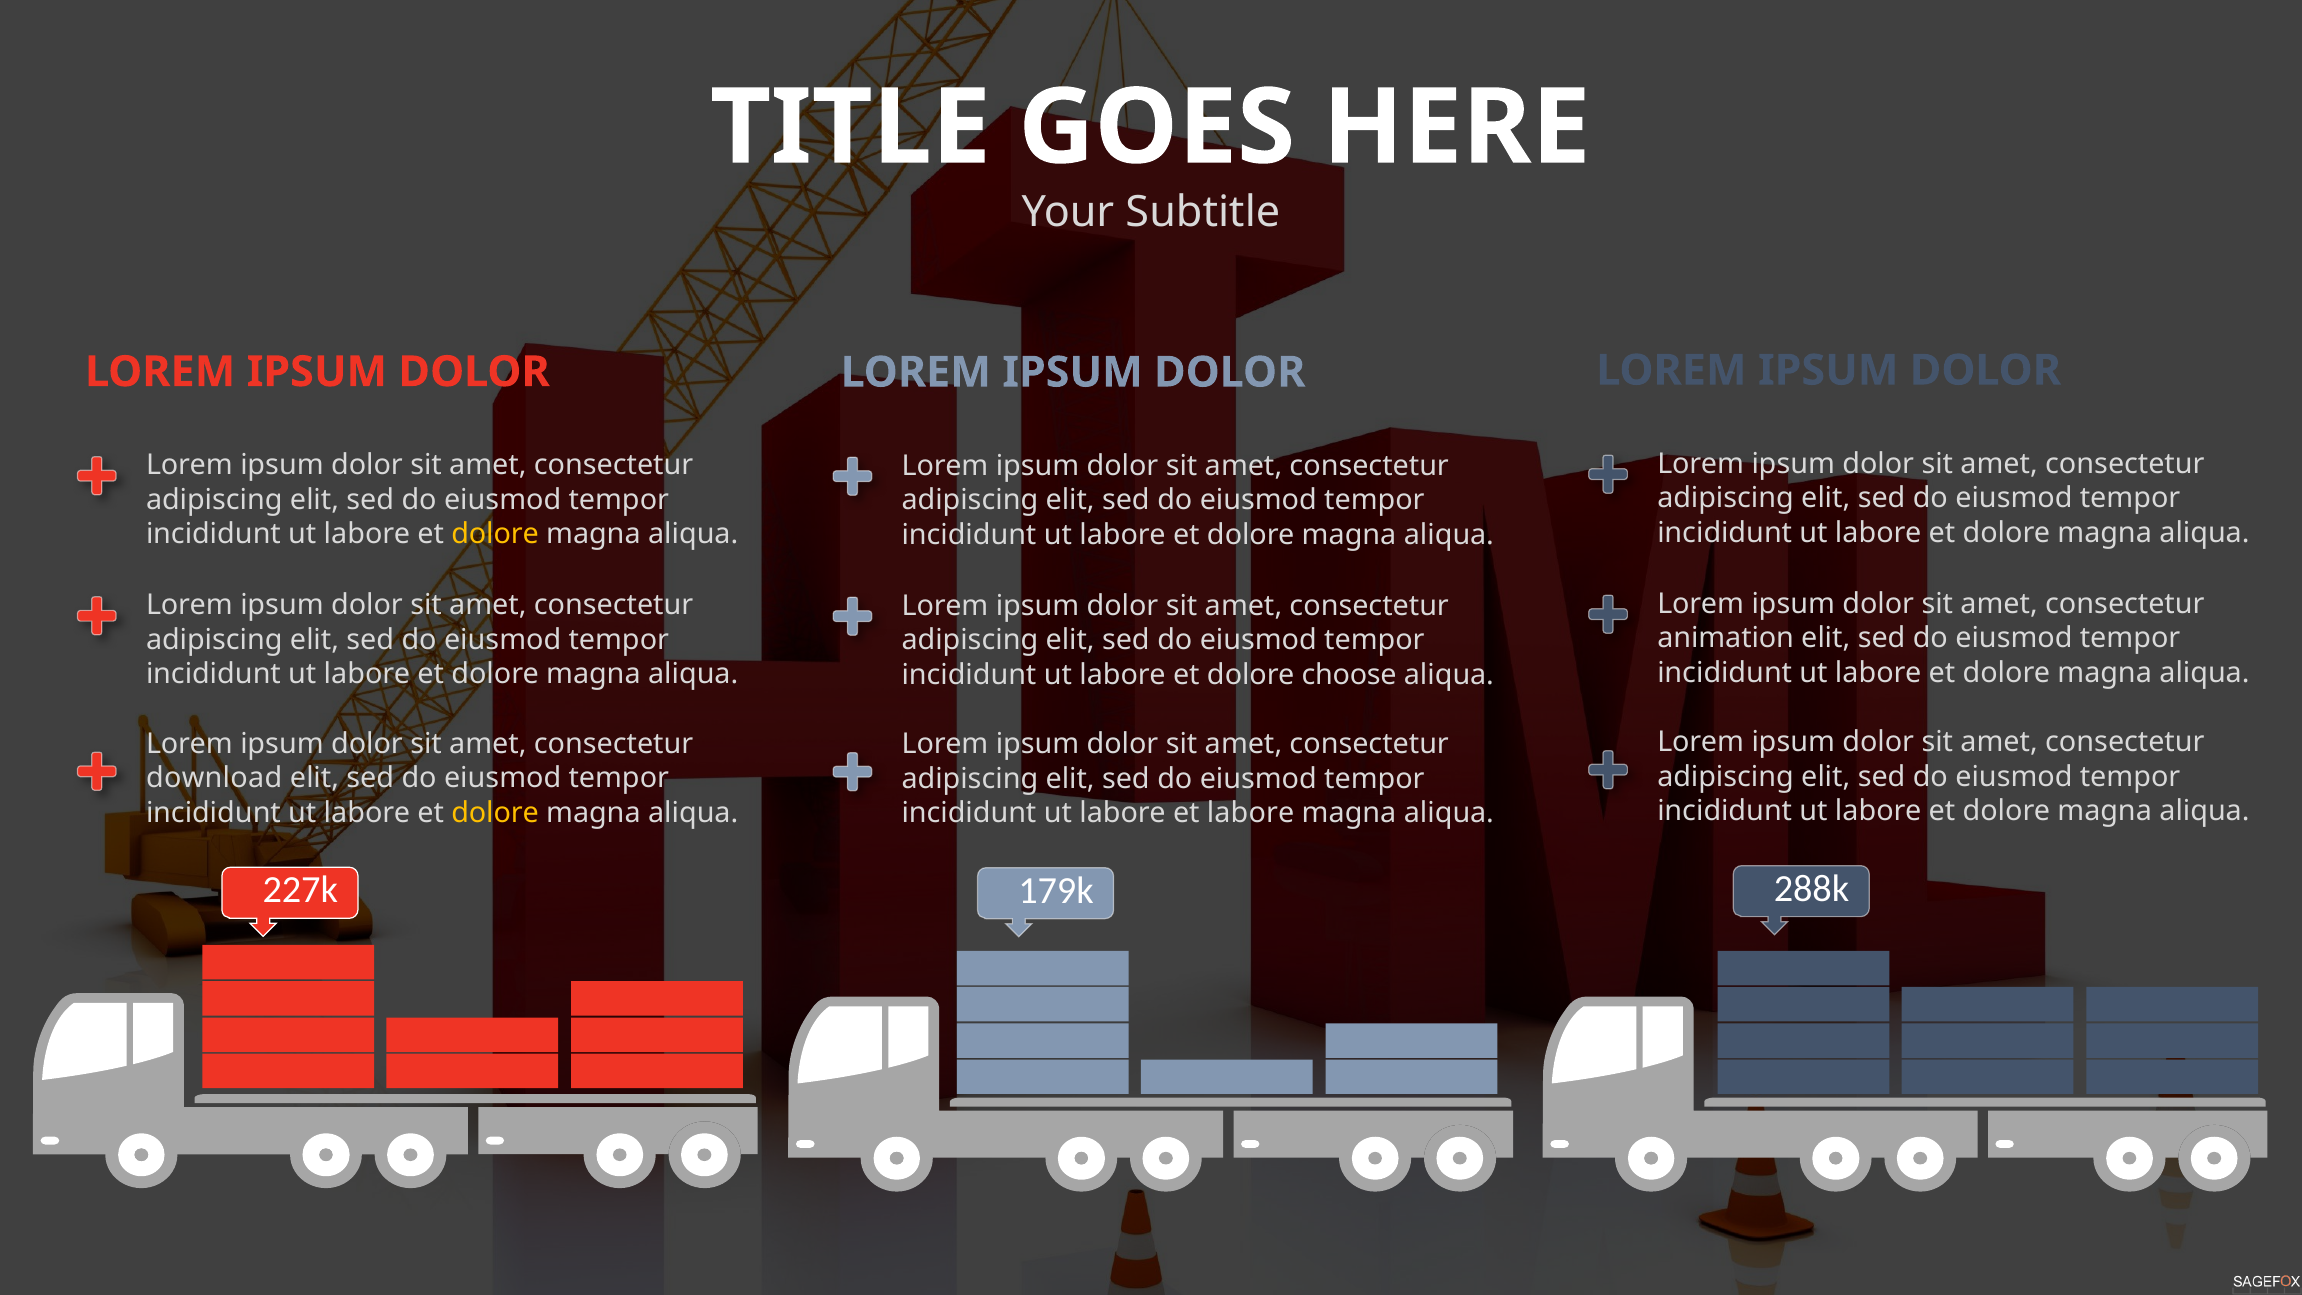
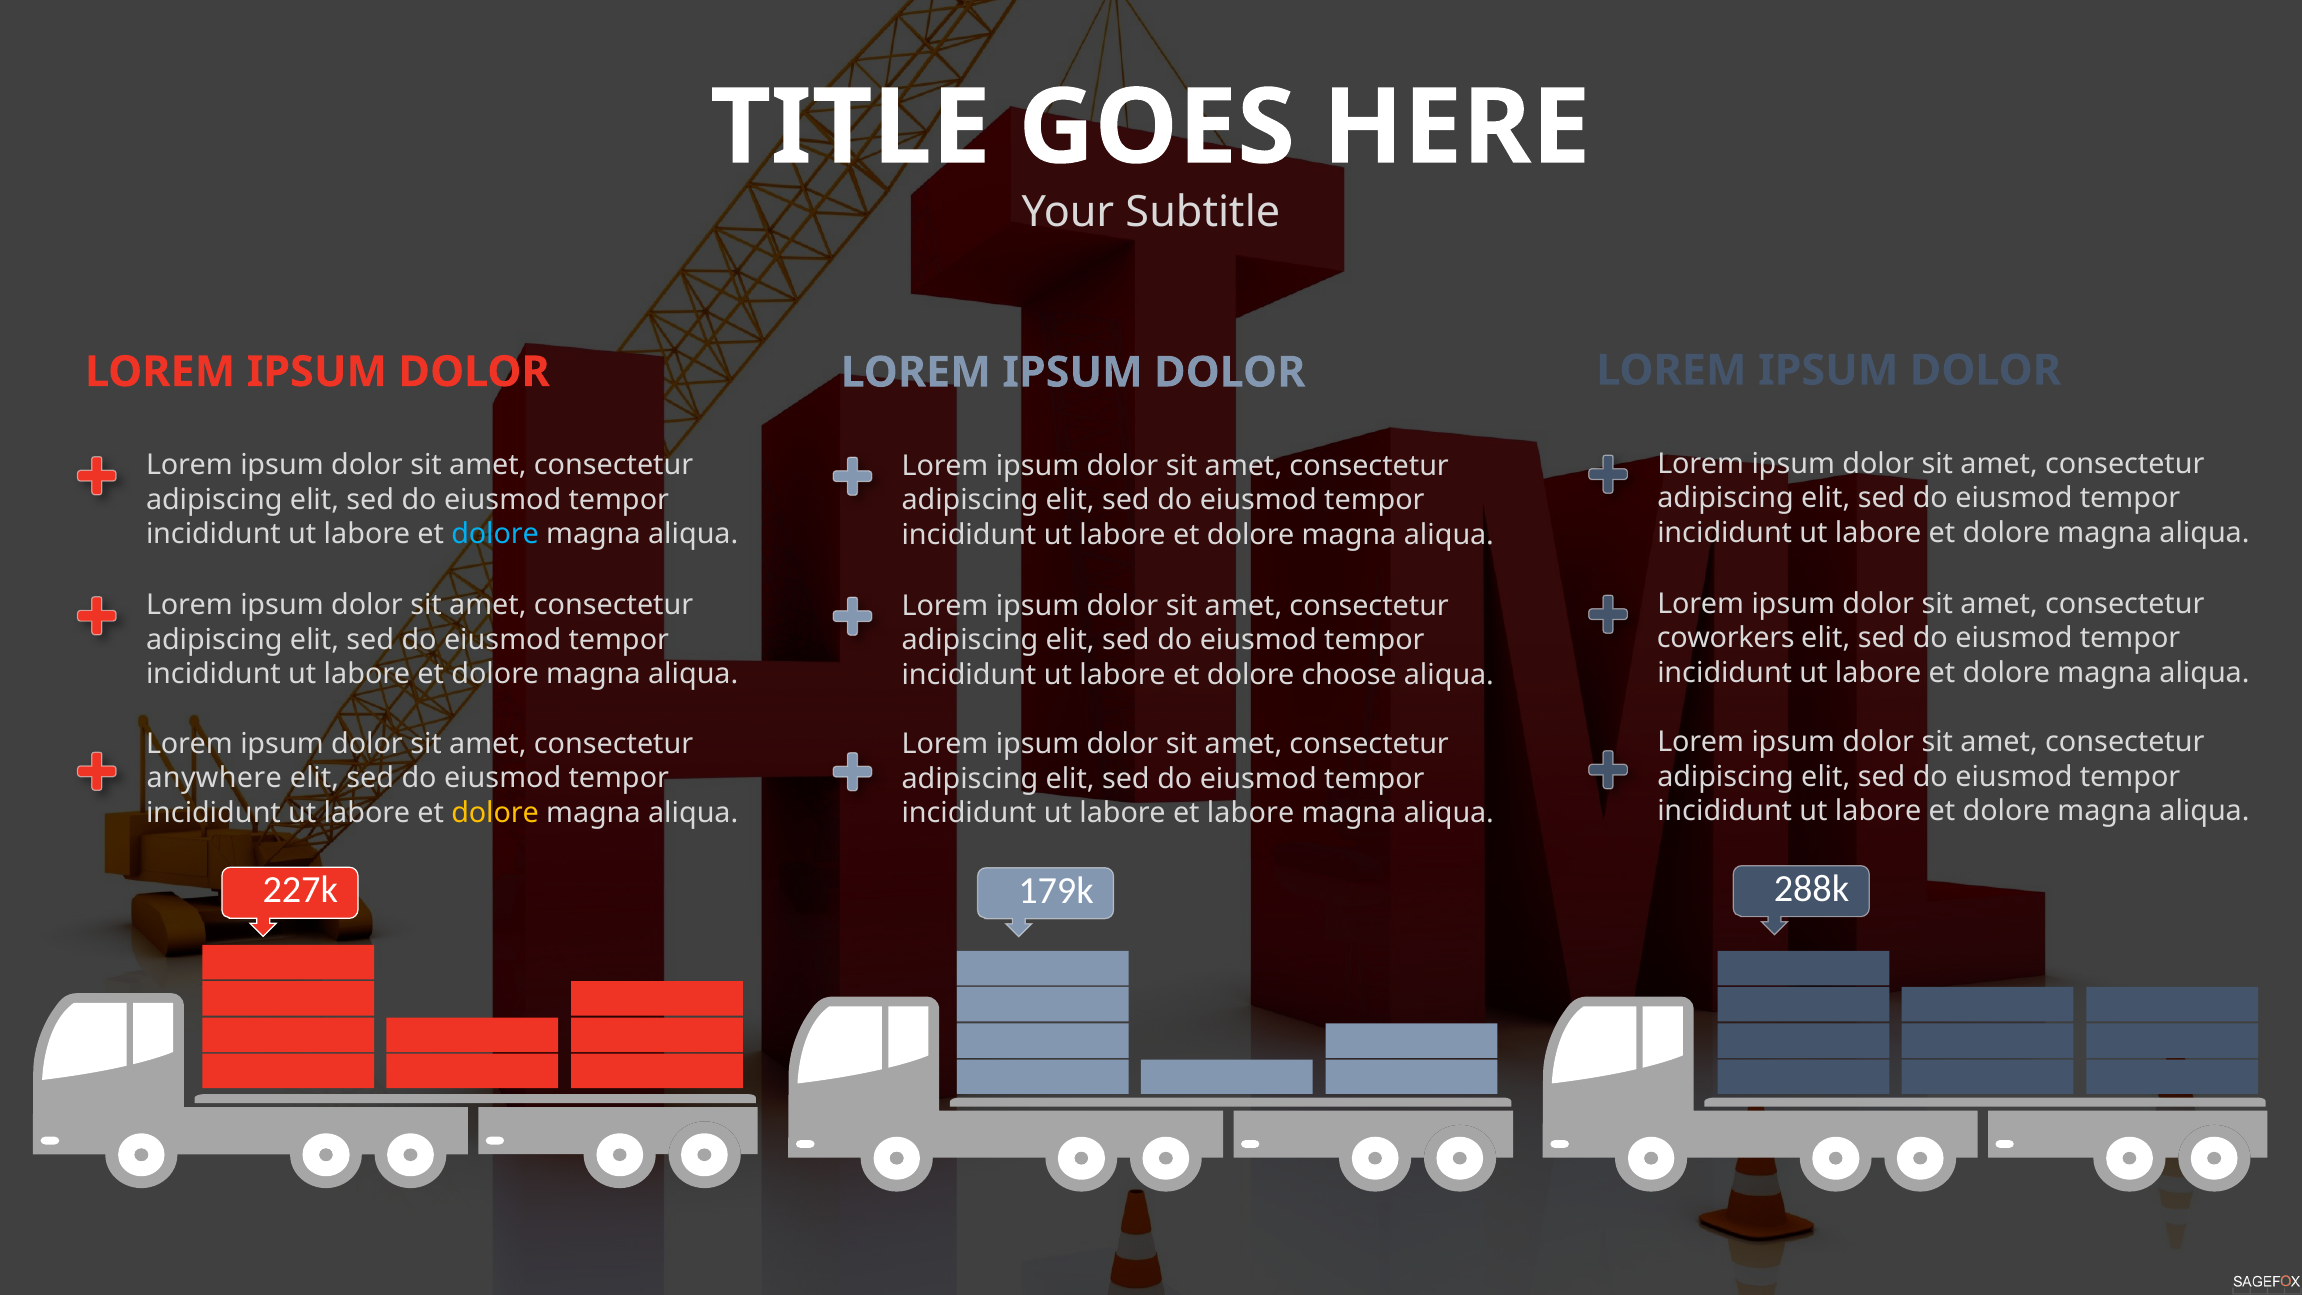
dolore colour: yellow -> light blue (495, 534)
animation: animation -> coworkers (1726, 638)
download: download -> anywhere (214, 778)
